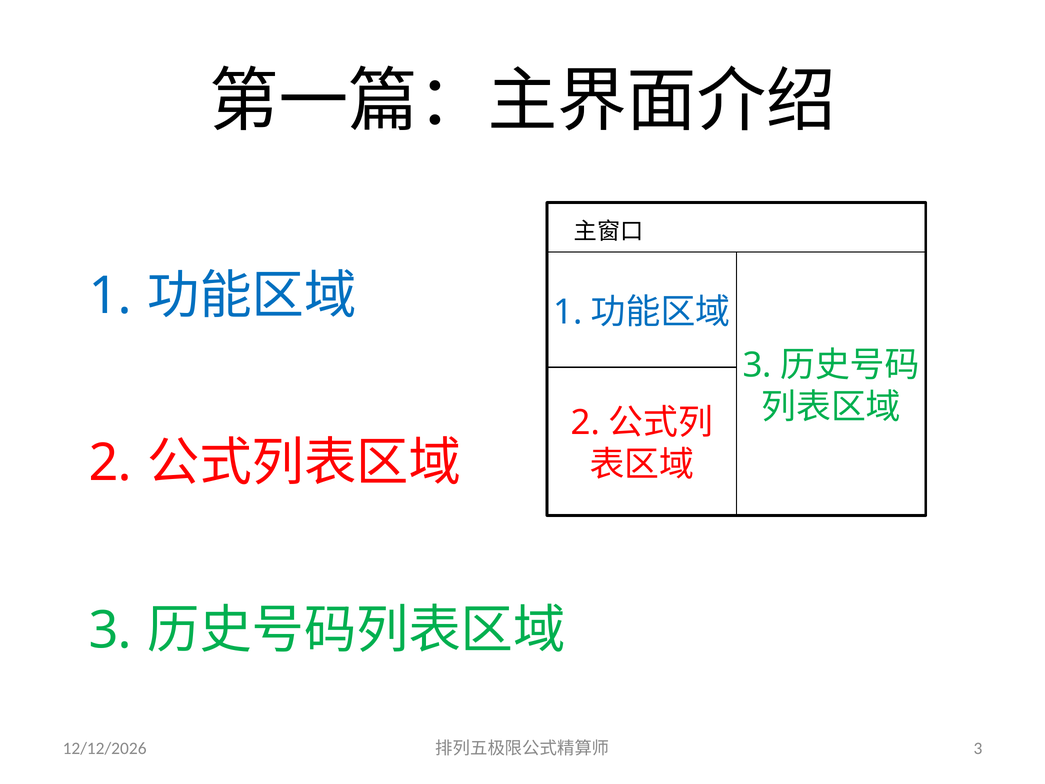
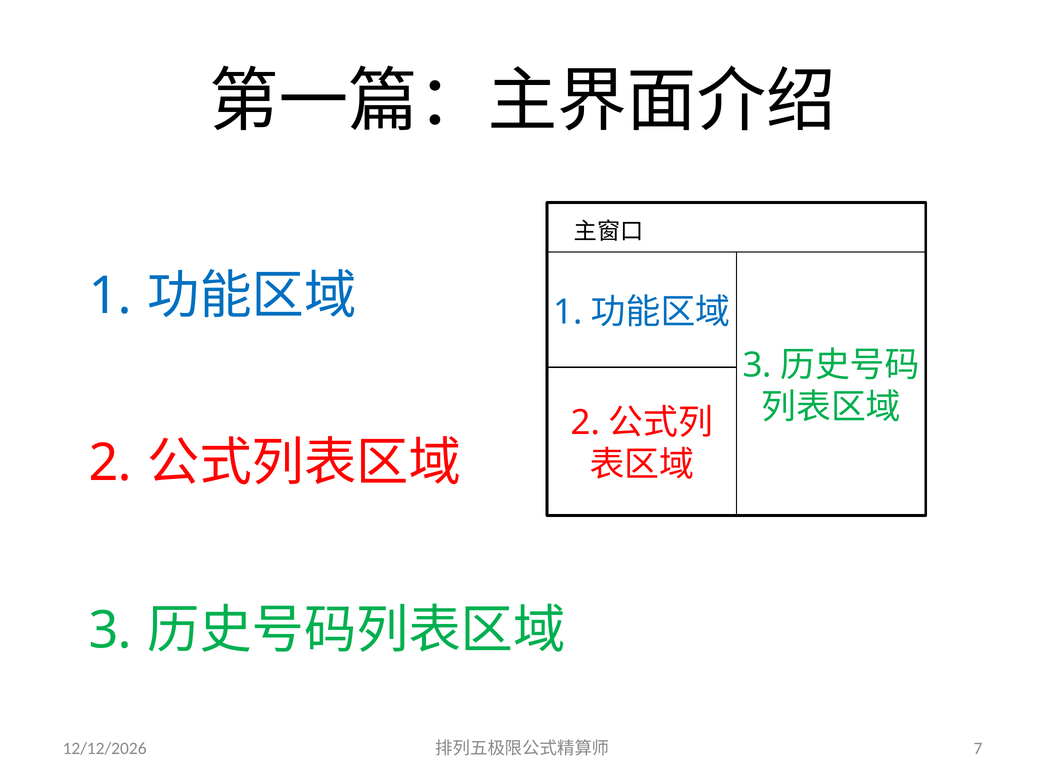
3: 3 -> 7 (978, 748)
